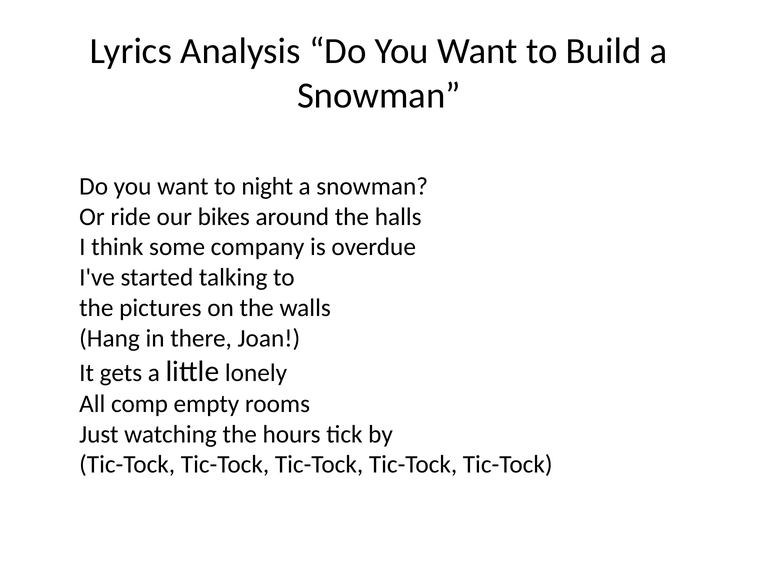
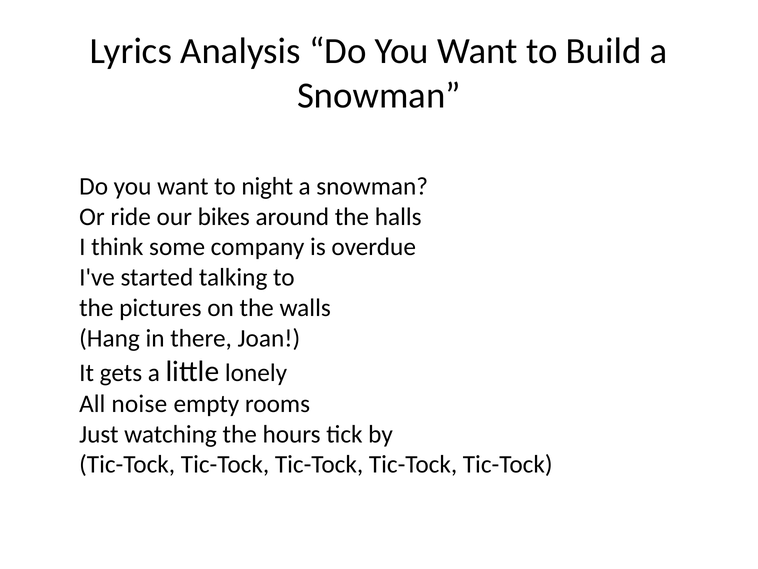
comp: comp -> noise (139, 404)
